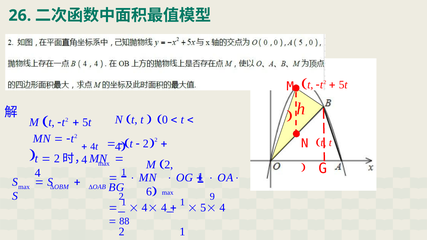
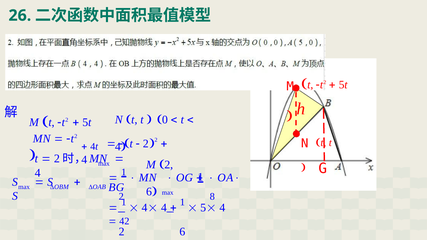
9: 9 -> 8 (212, 197)
88: 88 -> 42 (124, 221)
2 1: 1 -> 6 (182, 232)
